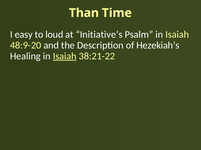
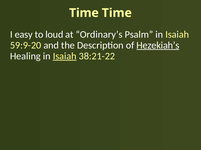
Than: Than -> Time (84, 13)
Initiative’s: Initiative’s -> Ordinary’s (99, 35)
48:9-20: 48:9-20 -> 59:9-20 (26, 45)
Hezekiah’s underline: none -> present (158, 45)
